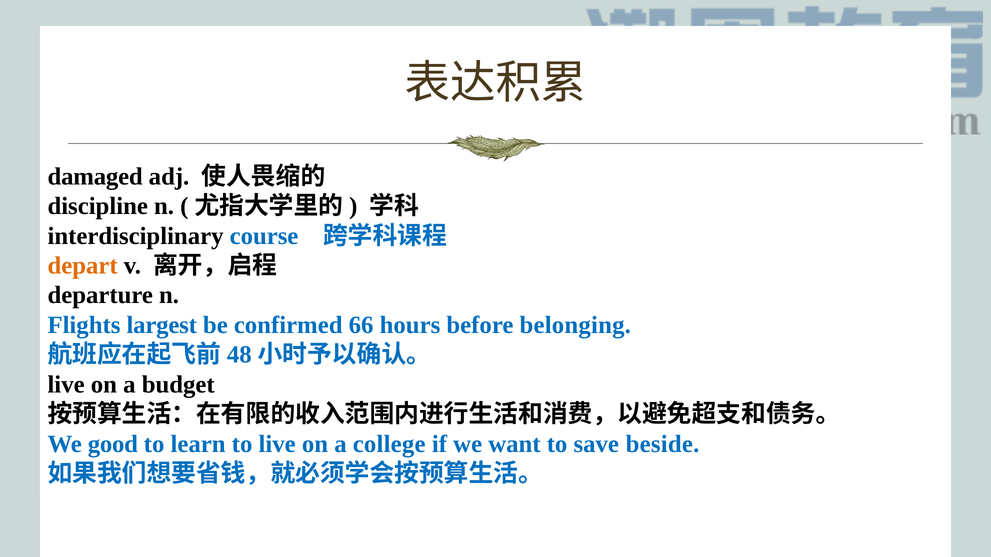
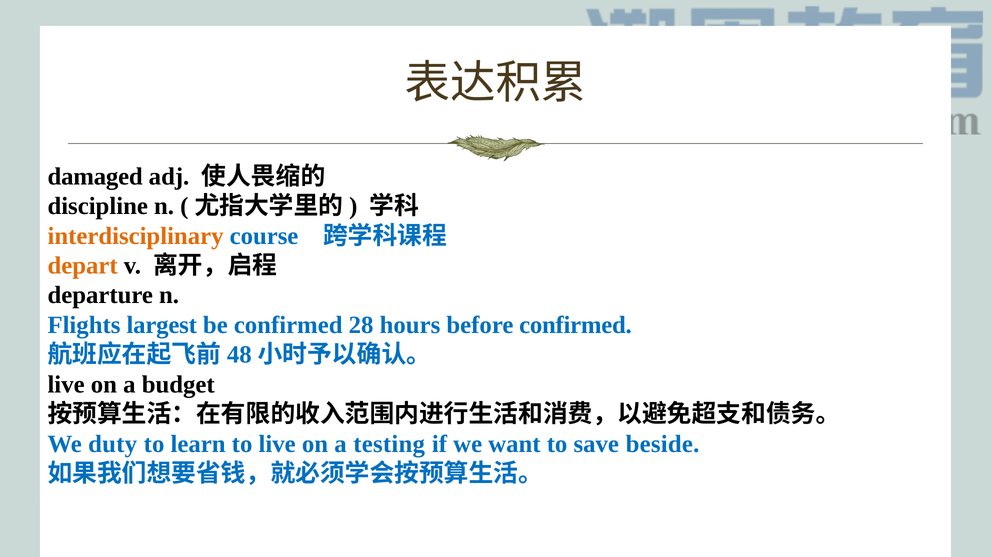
interdisciplinary colour: black -> orange (136, 236)
66: 66 -> 28 (361, 325)
before belonging: belonging -> confirmed (575, 325)
good: good -> duty (113, 444)
college: college -> testing (389, 444)
